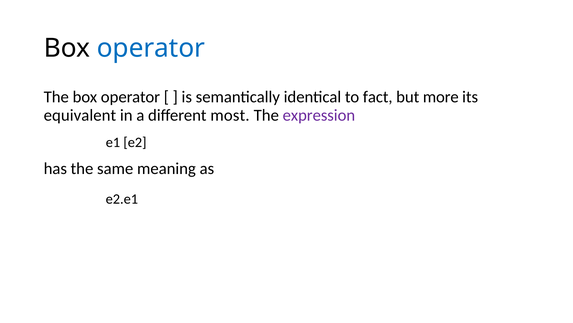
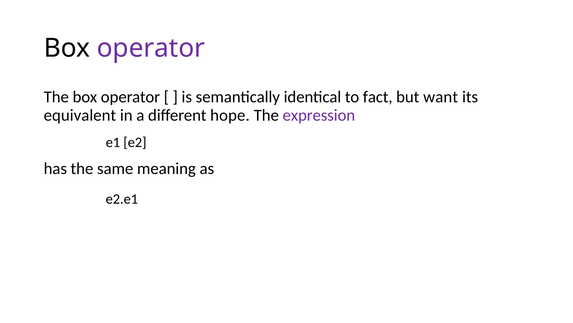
operator colour: blue -> purple (151, 48)
more: more -> want (441, 97)
most: most -> hope (230, 115)
